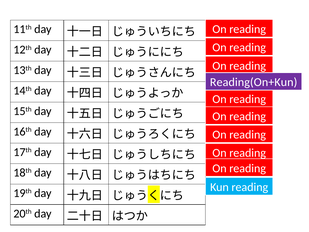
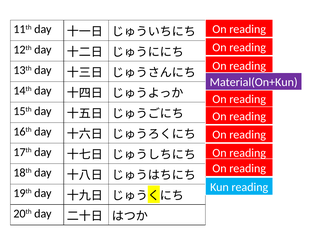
Reading(On+Kun: Reading(On+Kun -> Material(On+Kun (254, 82)
